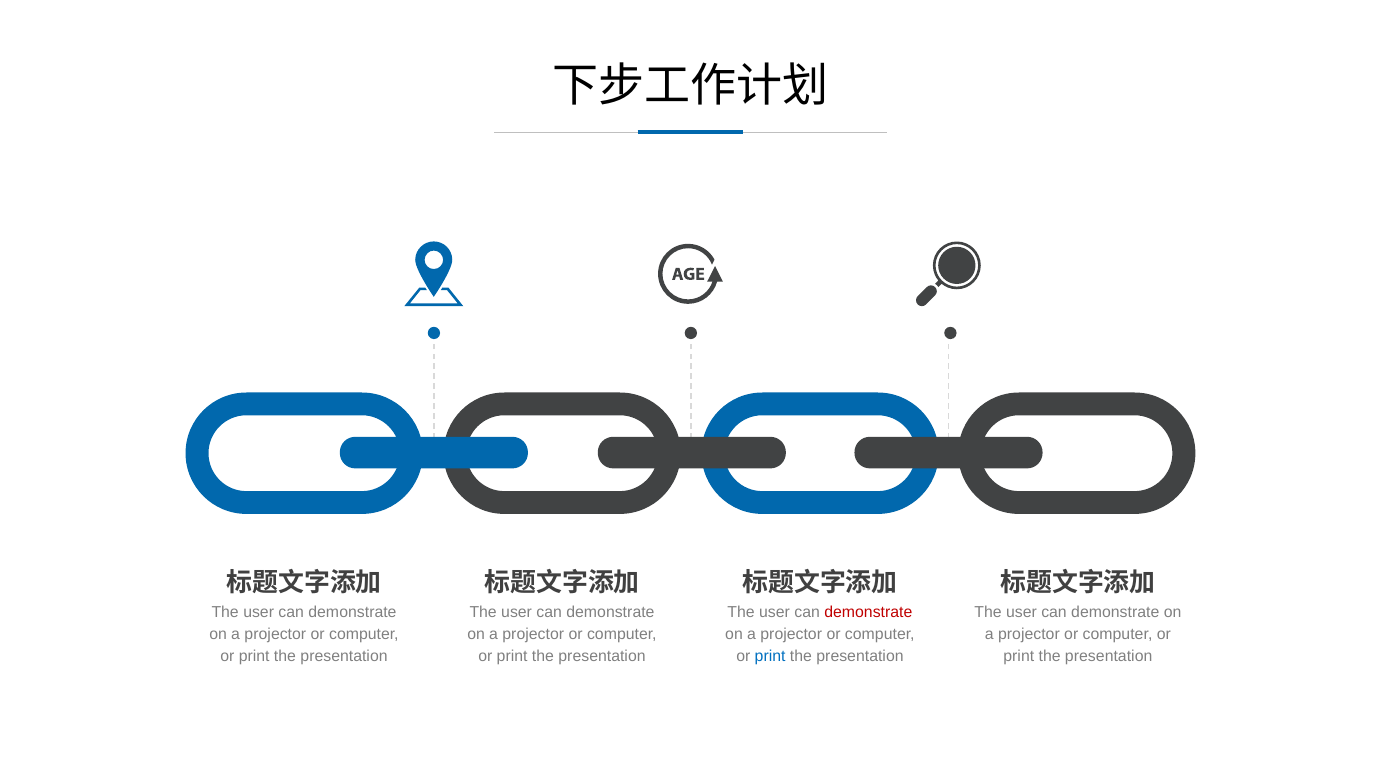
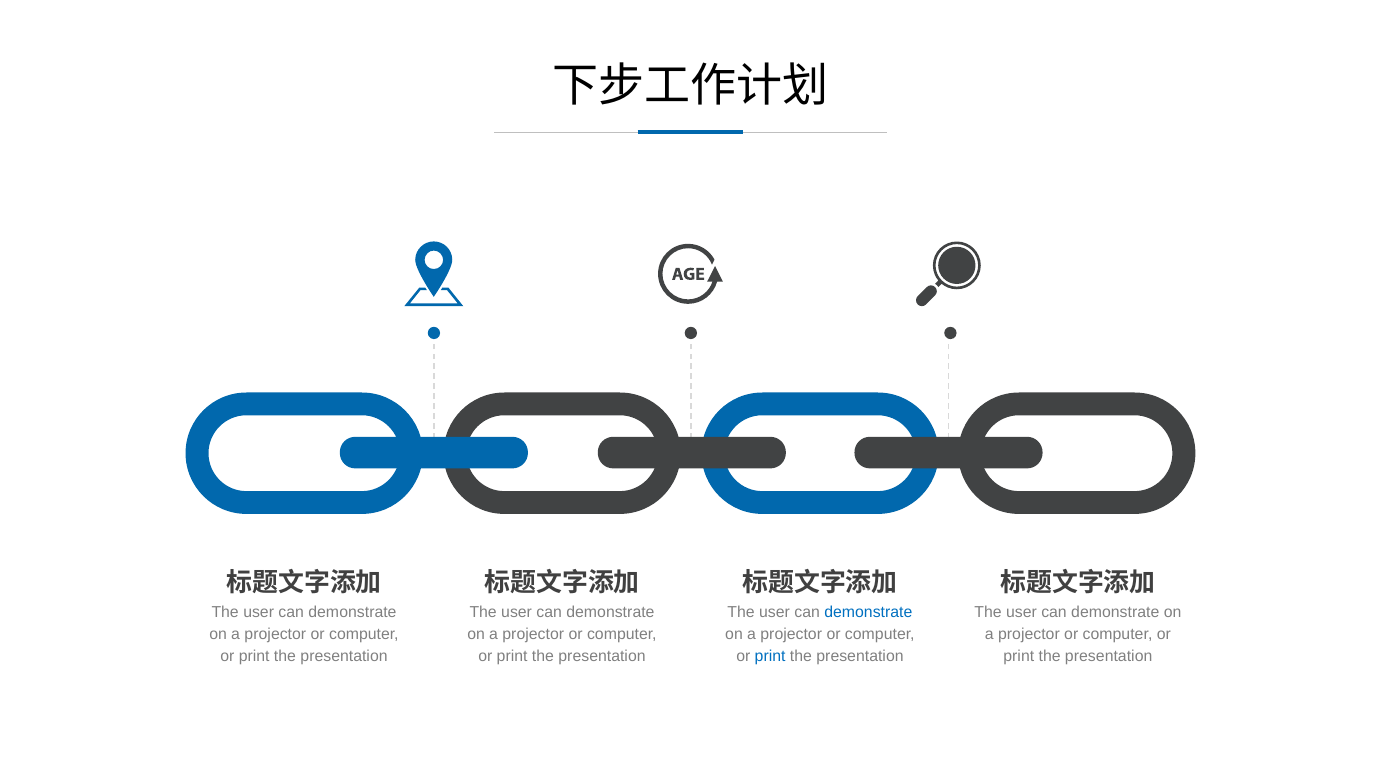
demonstrate colour: red -> blue (868, 613)
